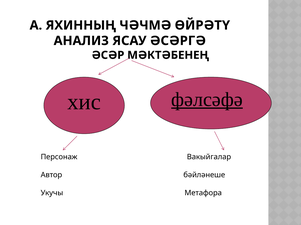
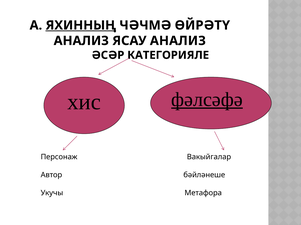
ЯХИННЫҢ underline: none -> present (81, 25)
ЯСАУ ӘСӘРГӘ: ӘСӘРГӘ -> АНАЛИЗ (178, 41)
МӘКТӘБЕНЕҢ: МӘКТӘБЕНЕҢ -> КАТЕГОРИЯЛЕ (168, 55)
